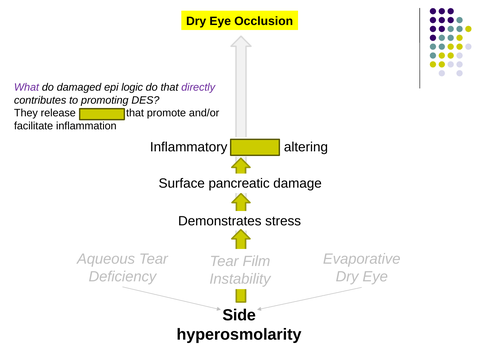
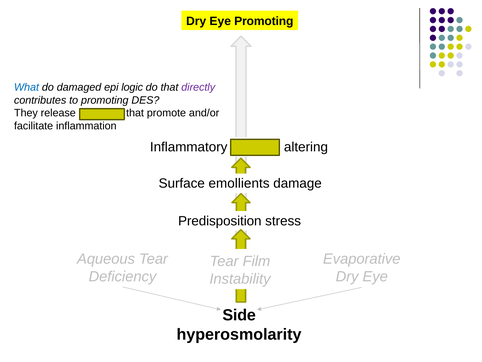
Eye Occlusion: Occlusion -> Promoting (264, 21)
What colour: purple -> blue (27, 87)
pancreatic: pancreatic -> emollients (239, 183)
Demonstrates: Demonstrates -> Predisposition (220, 221)
